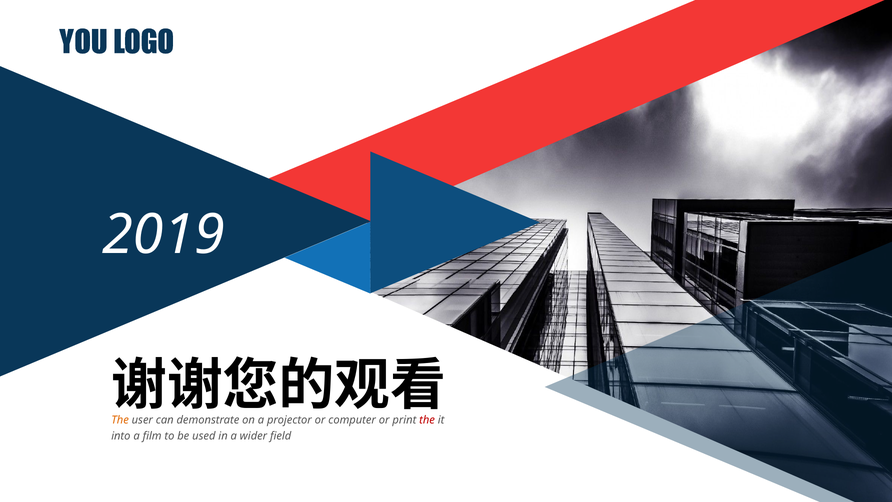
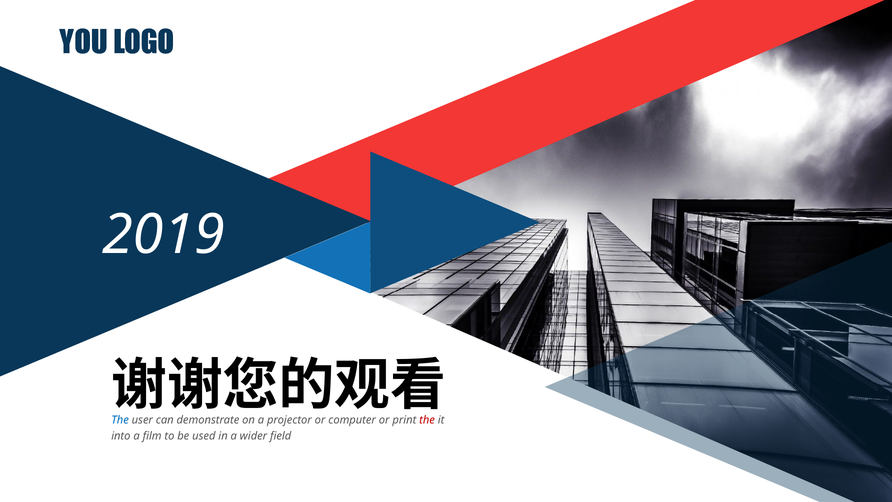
The colour: orange -> blue (120, 420)
